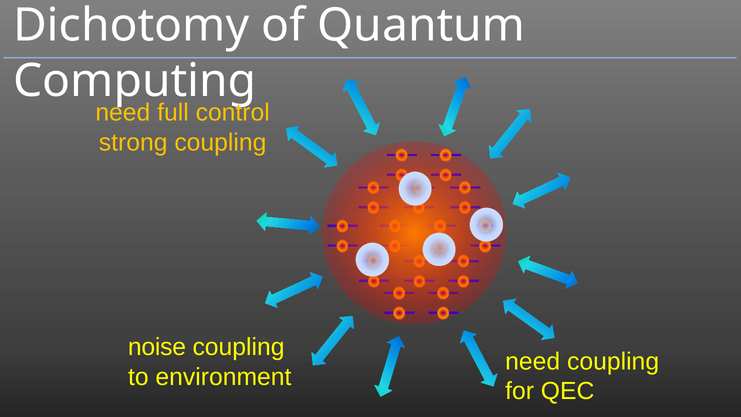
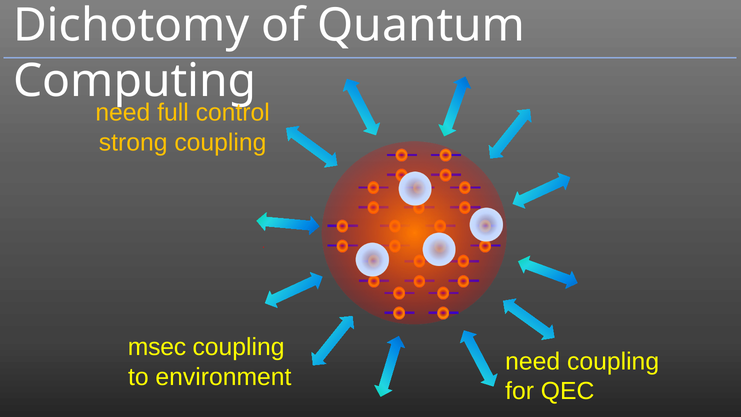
noise: noise -> msec (157, 347)
